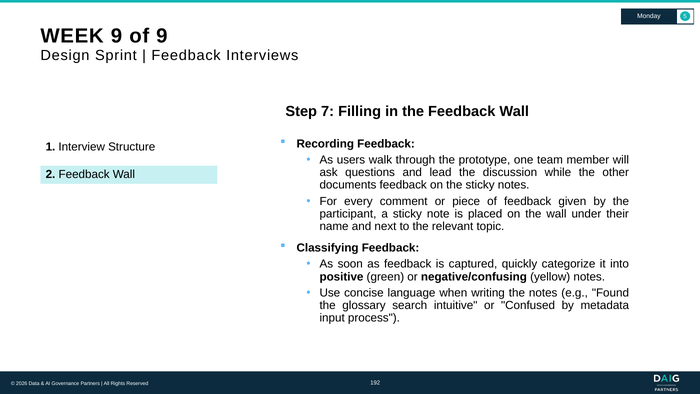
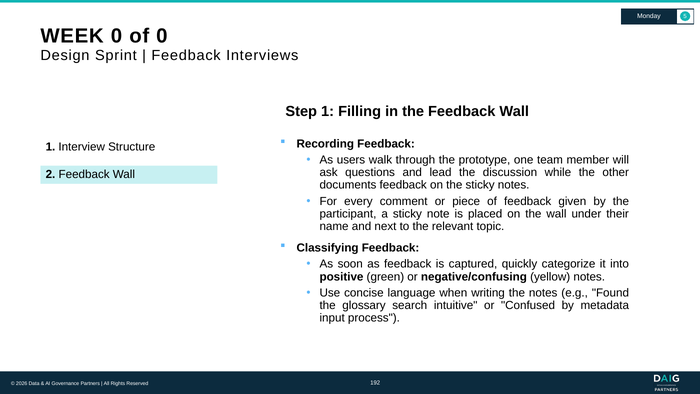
WEEK 9: 9 -> 0 (116, 36)
of 9: 9 -> 0 (162, 36)
Step 7: 7 -> 1 (328, 111)
